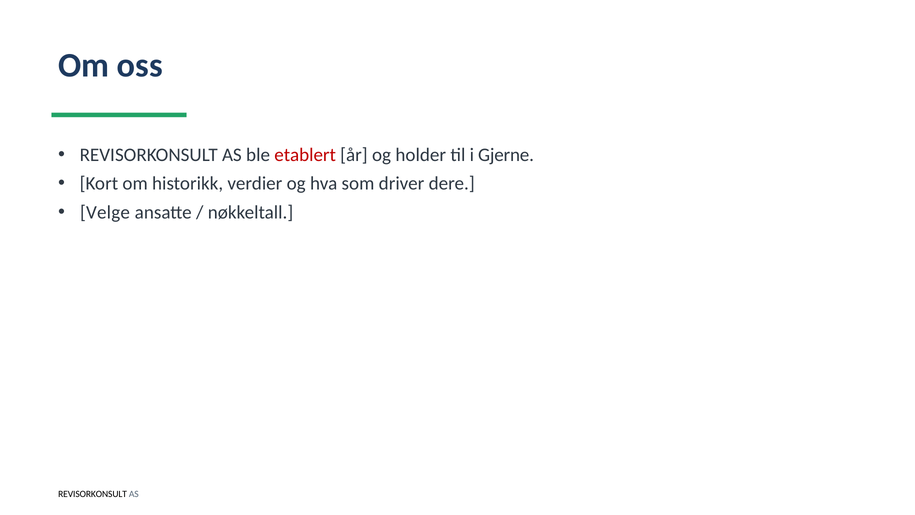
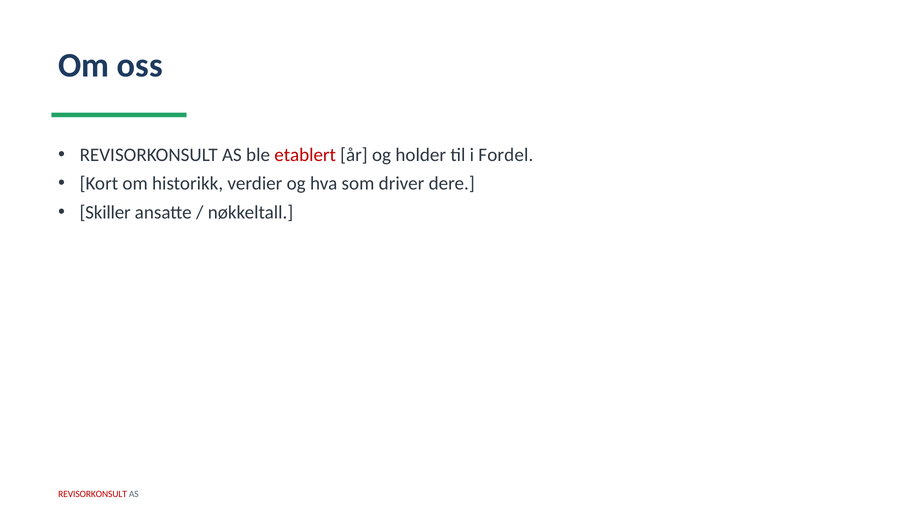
Gjerne: Gjerne -> Fordel (506, 155)
Velge: Velge -> Skiller (105, 212)
REVISORKONSULT colour: black -> red (93, 494)
